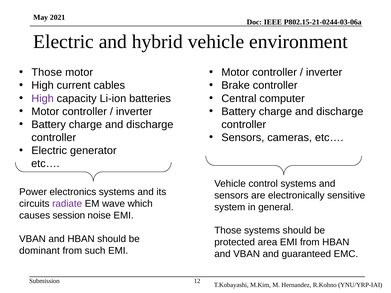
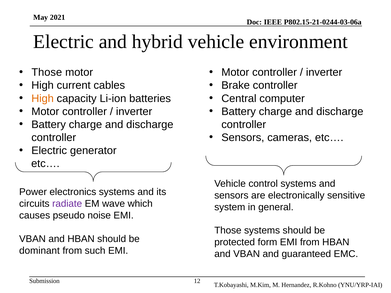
High colour: purple -> orange (43, 99)
session: session -> pseudo (69, 216)
area: area -> form (268, 242)
